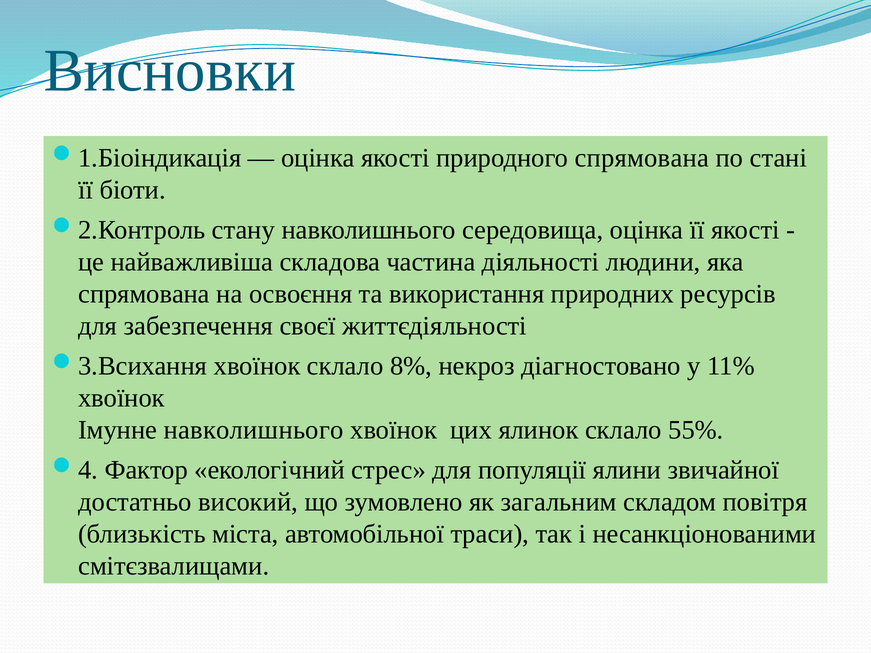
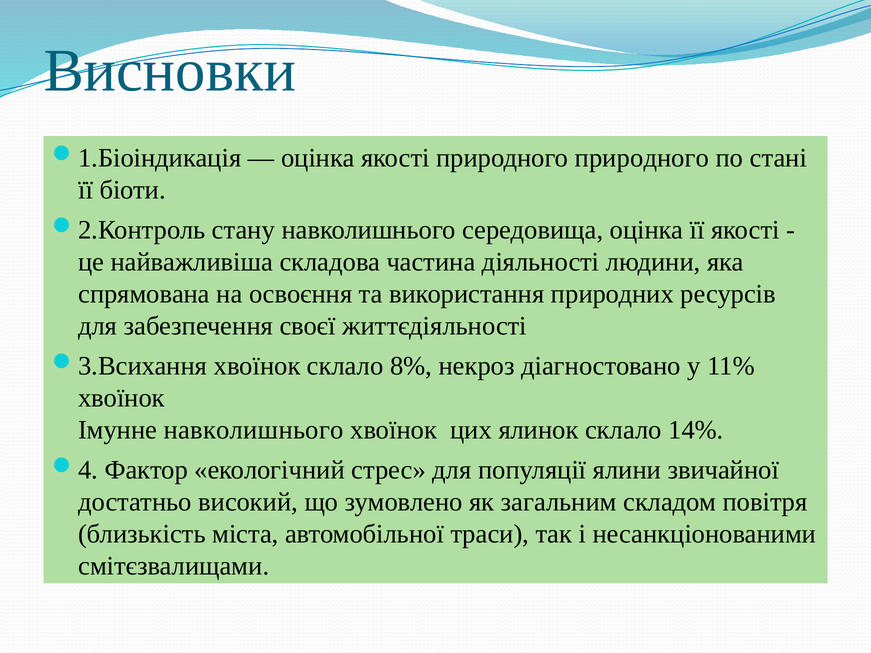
природного спрямована: спрямована -> природного (642, 158)
55%: 55% -> 14% (696, 430)
